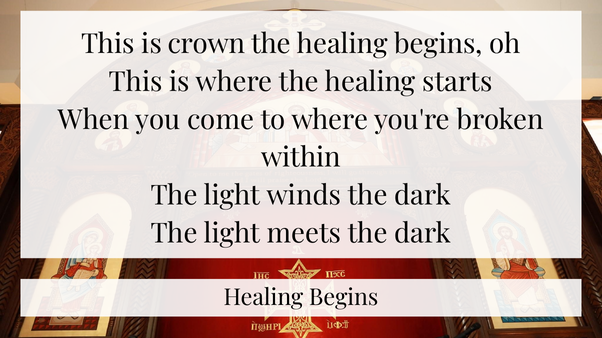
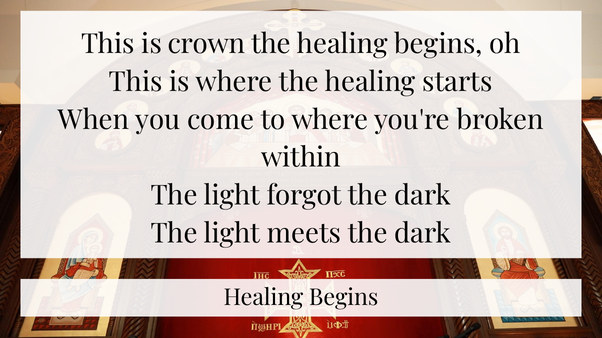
winds: winds -> forgot (304, 196)
